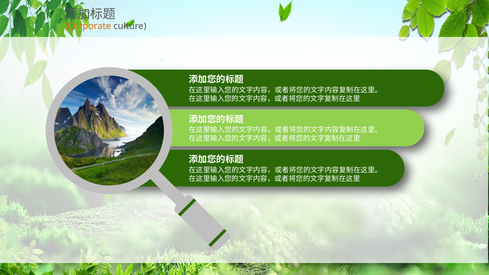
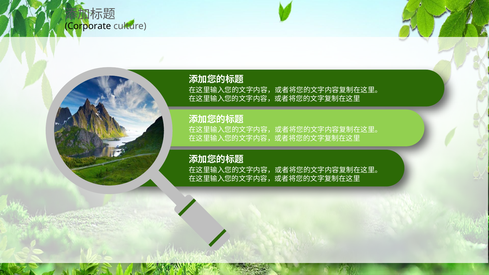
Corporate colour: orange -> black (88, 26)
